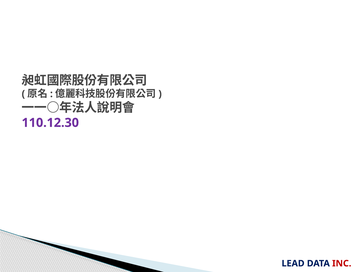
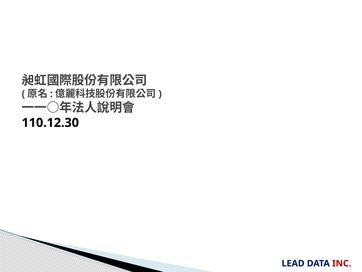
110.12.30 colour: purple -> black (50, 123)
